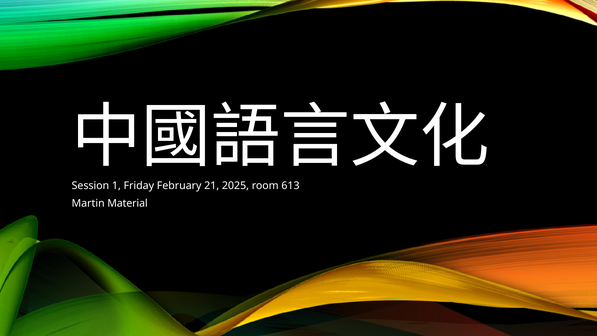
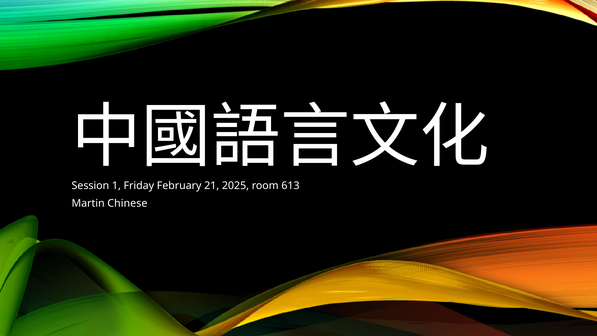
Material: Material -> Chinese (127, 203)
